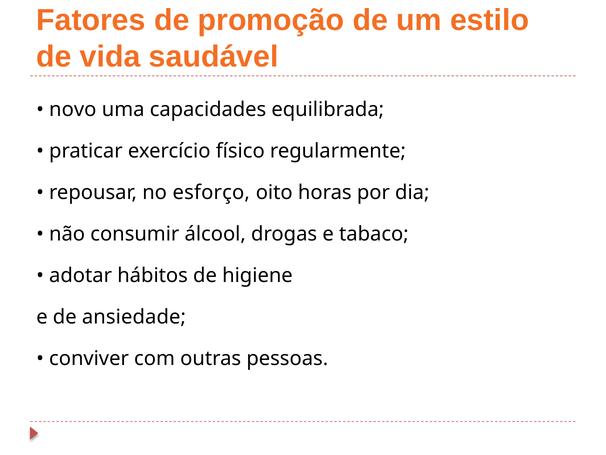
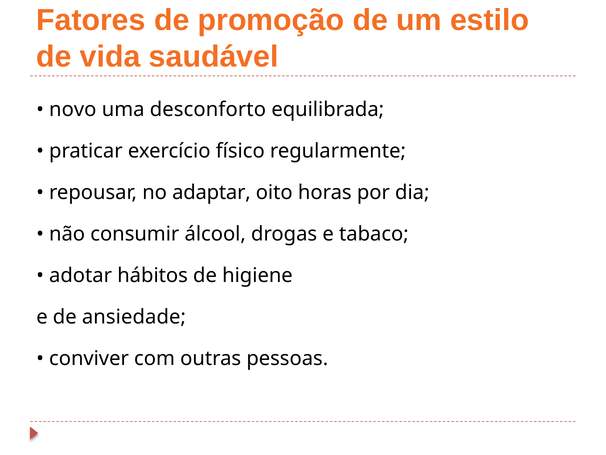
capacidades: capacidades -> desconforto (208, 109)
esforço: esforço -> adaptar (211, 192)
